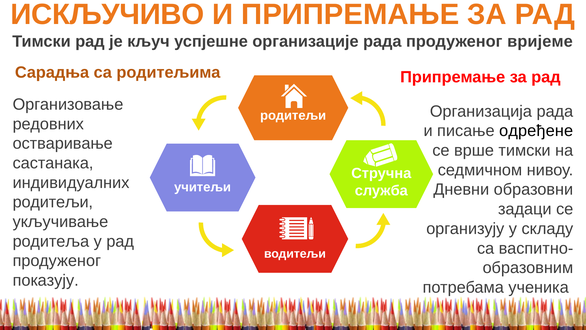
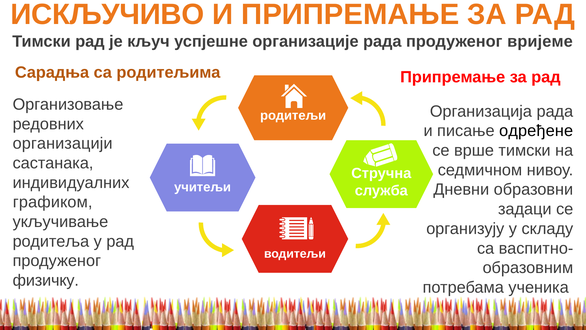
остваривање: остваривање -> организацији (63, 143)
родитељи: родитељи -> графиком (53, 202)
показују: показују -> физичку (46, 280)
